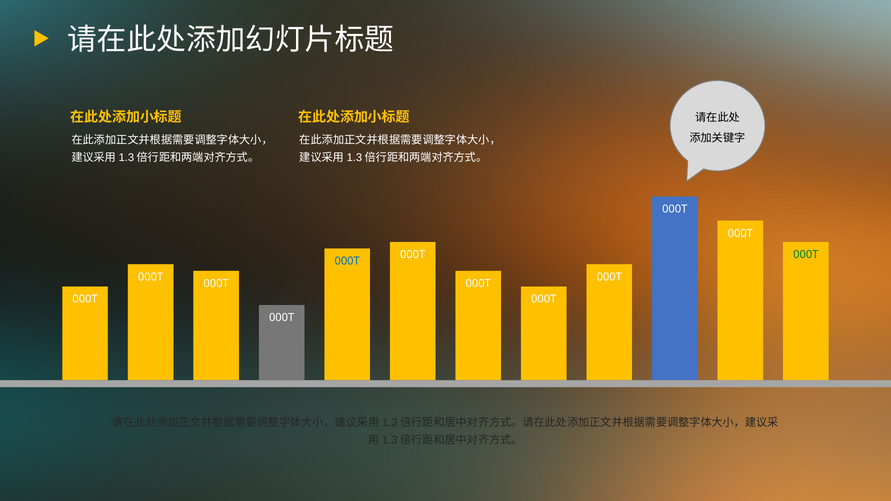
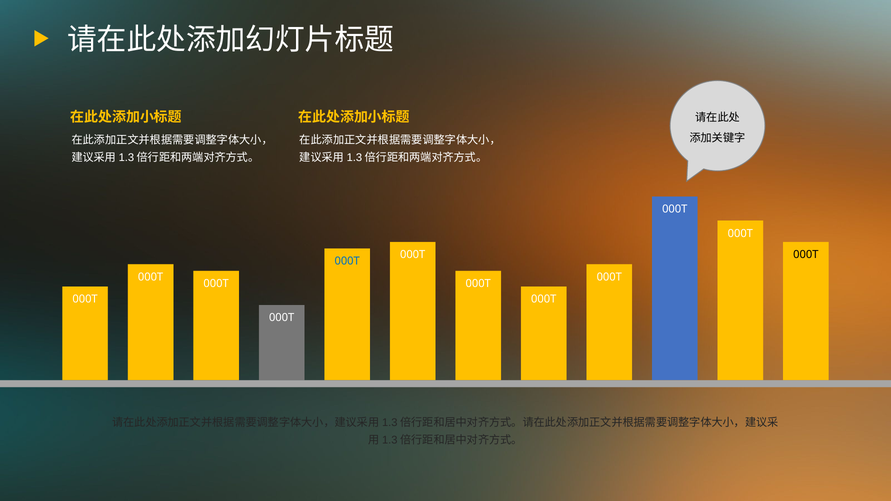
000T colour: green -> black (806, 255)
